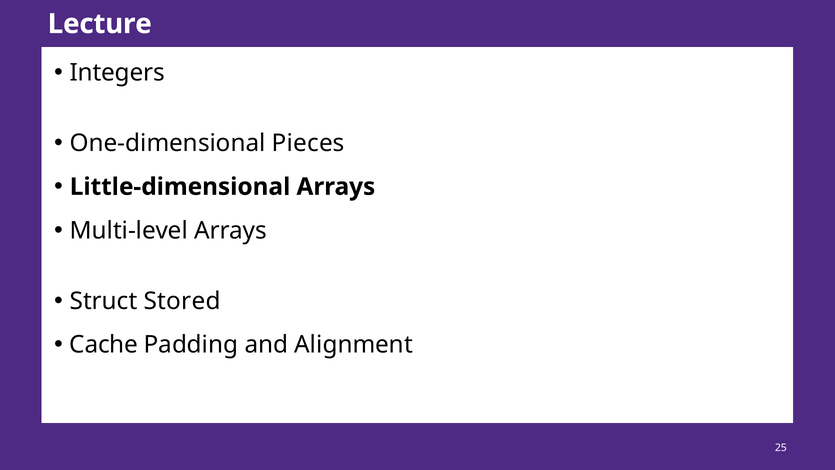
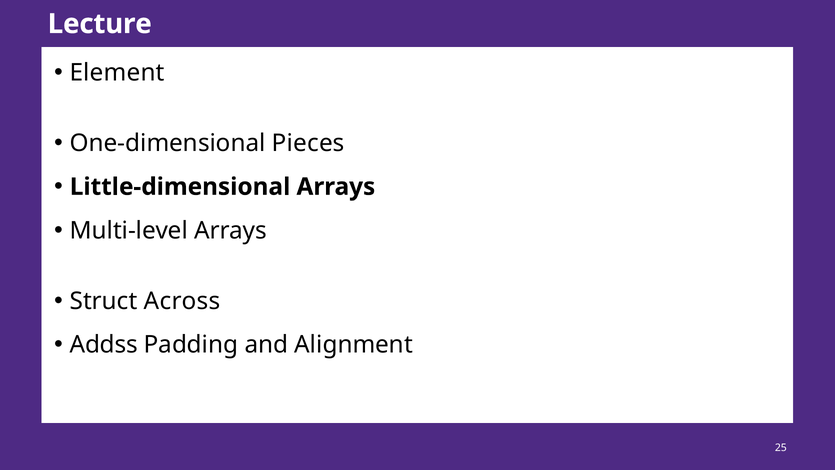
Integers: Integers -> Element (117, 72)
Stored: Stored -> Across (182, 301)
Cache: Cache -> Addss (104, 345)
